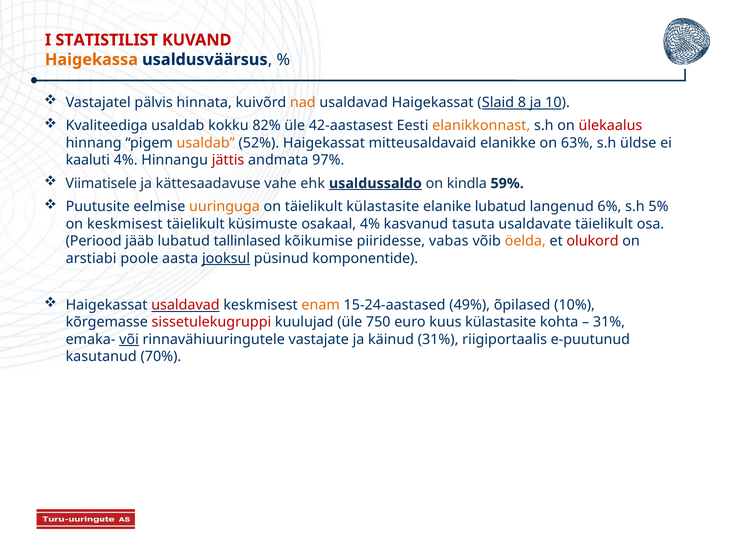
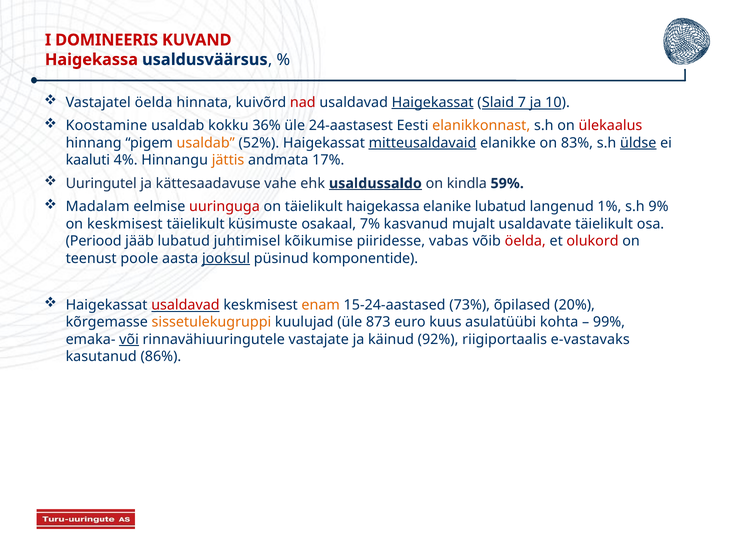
STATISTILIST: STATISTILIST -> DOMINEERIS (107, 40)
Haigekassa colour: orange -> red (91, 60)
Vastajatel pälvis: pälvis -> öelda (154, 102)
nad colour: orange -> red (303, 102)
Haigekassat underline: none -> present (433, 102)
8: 8 -> 7 (522, 102)
Kvaliteediga: Kvaliteediga -> Koostamine (106, 126)
82%: 82% -> 36% (267, 126)
42-aastasest: 42-aastasest -> 24-aastasest (351, 126)
mitteusaldavaid underline: none -> present (422, 143)
63%: 63% -> 83% (577, 143)
üldse underline: none -> present (638, 143)
jättis colour: red -> orange (228, 160)
97%: 97% -> 17% (328, 160)
Viimatisele: Viimatisele -> Uuringutel (101, 183)
Puutusite: Puutusite -> Madalam (98, 207)
uuringuga colour: orange -> red (224, 207)
täielikult külastasite: külastasite -> haigekassa (383, 207)
6%: 6% -> 1% (609, 207)
5%: 5% -> 9% (659, 207)
osakaal 4%: 4% -> 7% (370, 224)
tasuta: tasuta -> mujalt (473, 224)
tallinlased: tallinlased -> juhtimisel (247, 241)
öelda colour: orange -> red (525, 241)
arstiabi: arstiabi -> teenust (91, 258)
49%: 49% -> 73% (470, 305)
10%: 10% -> 20% (575, 305)
sissetulekugruppi colour: red -> orange (211, 322)
750: 750 -> 873 (378, 322)
kuus külastasite: külastasite -> asulatüübi (501, 322)
31%: 31% -> 99% (609, 322)
käinud 31%: 31% -> 92% (438, 339)
e-puutunud: e-puutunud -> e-vastavaks (590, 339)
70%: 70% -> 86% (161, 356)
